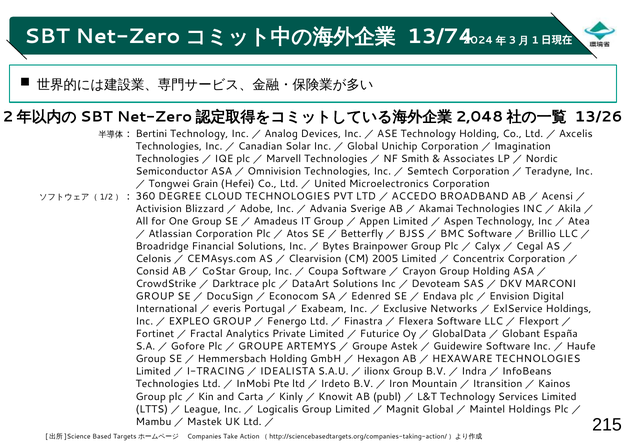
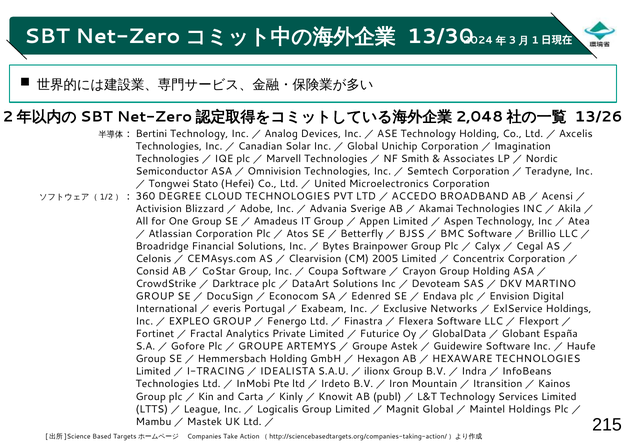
13/74: 13/74 -> 13/30 (440, 37)
Grain: Grain -> Stato (205, 184)
MARCONI: MARCONI -> MARTINO (550, 284)
